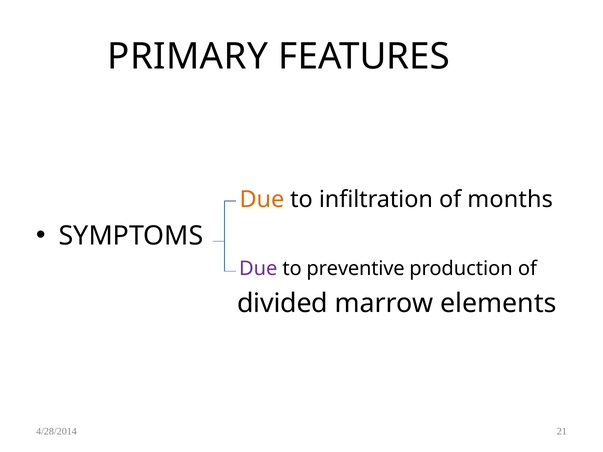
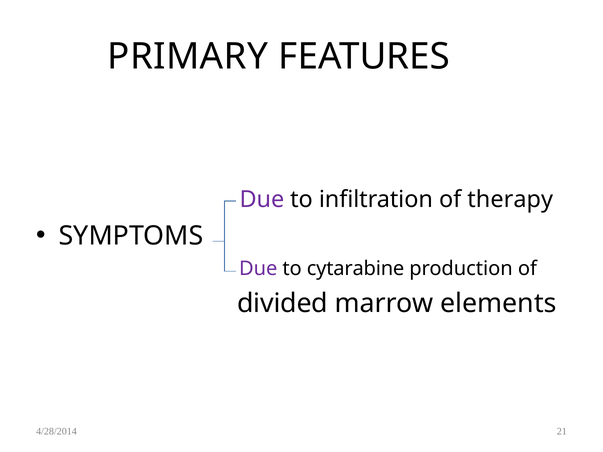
Due colour: orange -> purple (262, 199)
months: months -> therapy (510, 199)
preventive: preventive -> cytarabine (356, 269)
